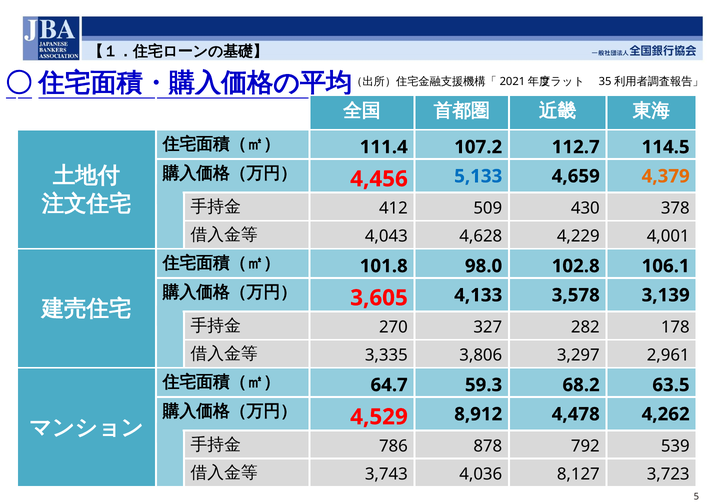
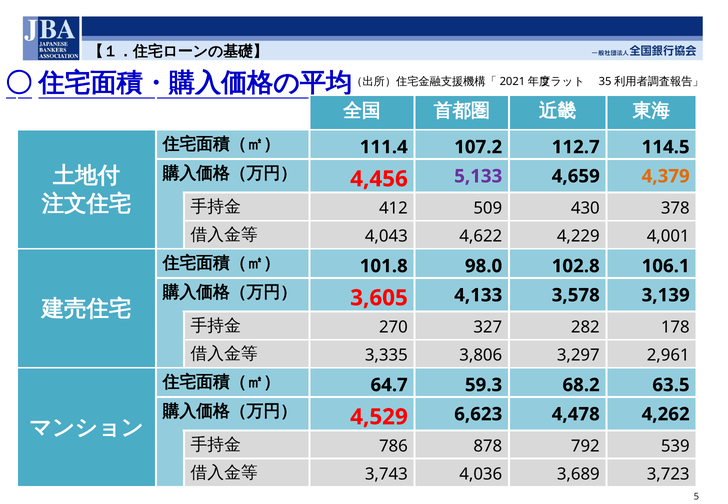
5,133 colour: blue -> purple (478, 176)
4,628: 4,628 -> 4,622 (481, 236)
8,912: 8,912 -> 6,623 (478, 414)
8,127: 8,127 -> 3,689 (578, 474)
